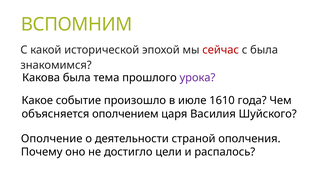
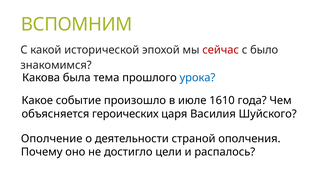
с была: была -> было (264, 50)
урока colour: purple -> blue (197, 78)
ополчением: ополчением -> героических (125, 114)
